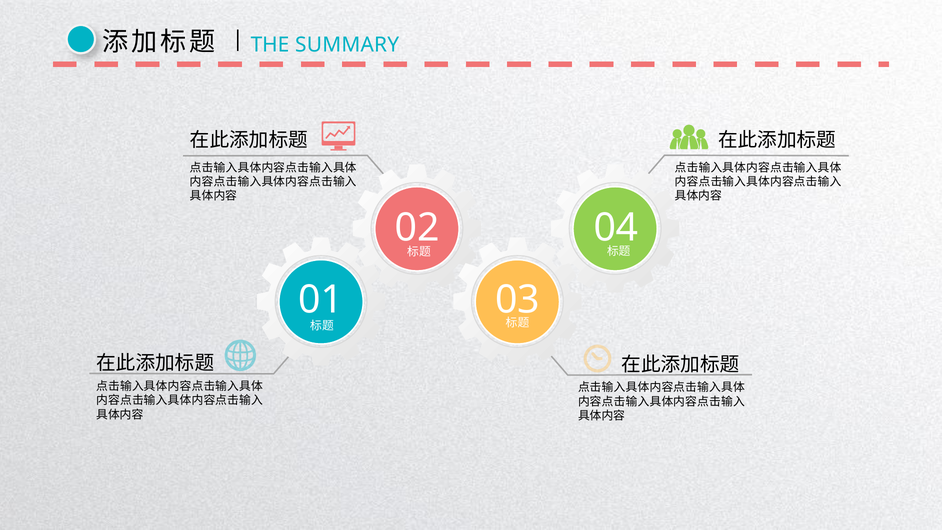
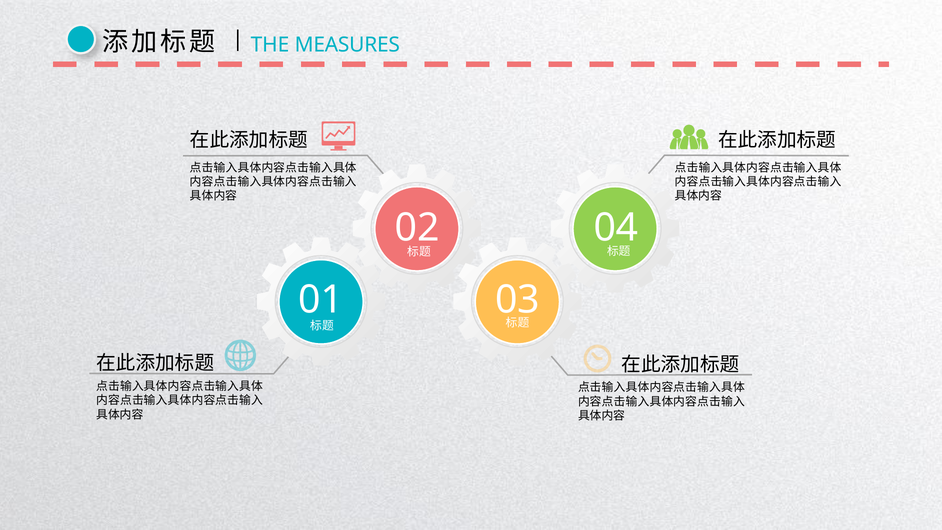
SUMMARY: SUMMARY -> MEASURES (347, 45)
